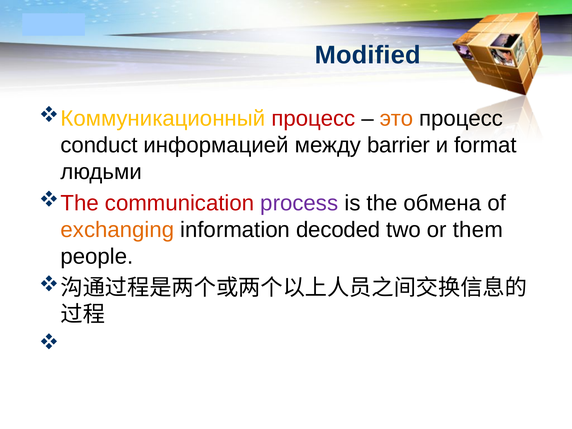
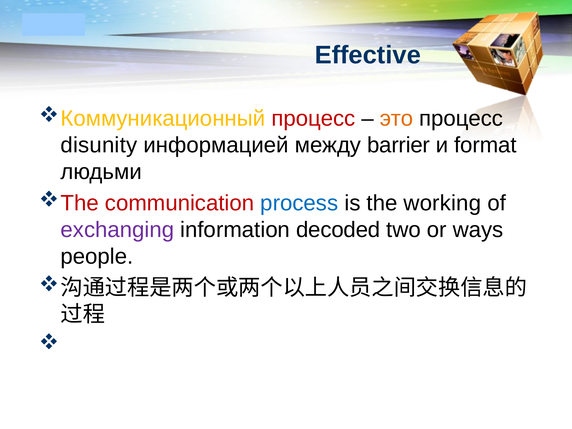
Modified: Modified -> Effective (368, 55)
conduct: conduct -> disunity (99, 145)
process colour: purple -> blue (299, 203)
обмена: обмена -> working (442, 203)
exchanging colour: orange -> purple (117, 230)
them: them -> ways (478, 230)
